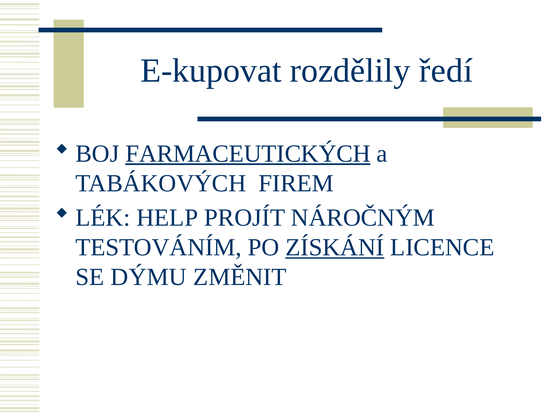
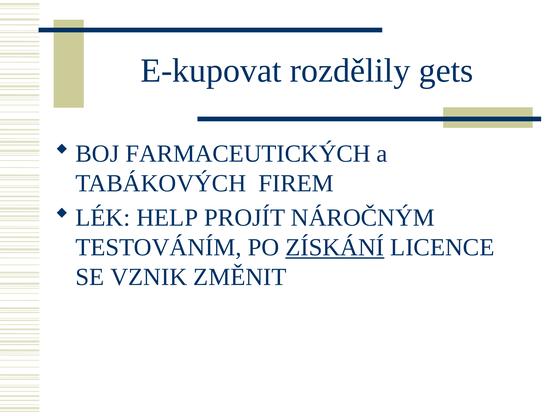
ředí: ředí -> gets (446, 71)
FARMACEUTICKÝCH underline: present -> none (248, 154)
DÝMU: DÝMU -> VZNIK (149, 277)
